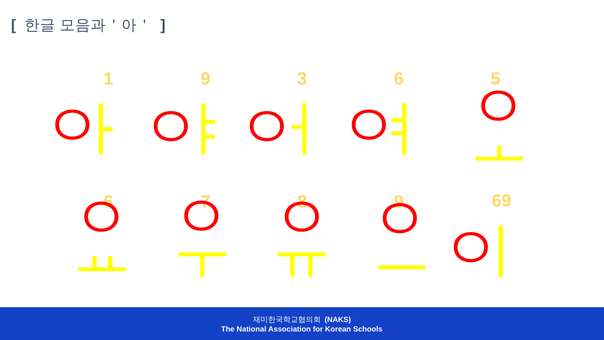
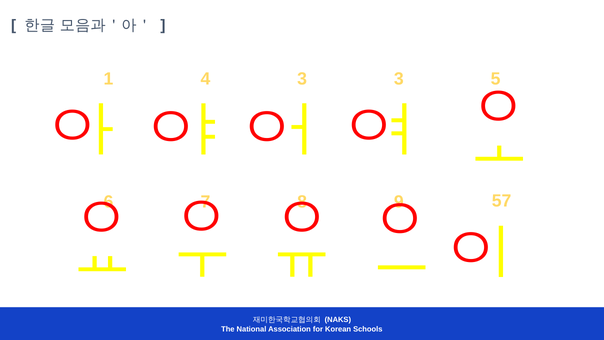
1 9: 9 -> 4 (205, 79)
3 6: 6 -> 3 (399, 79)
69: 69 -> 57 (502, 201)
